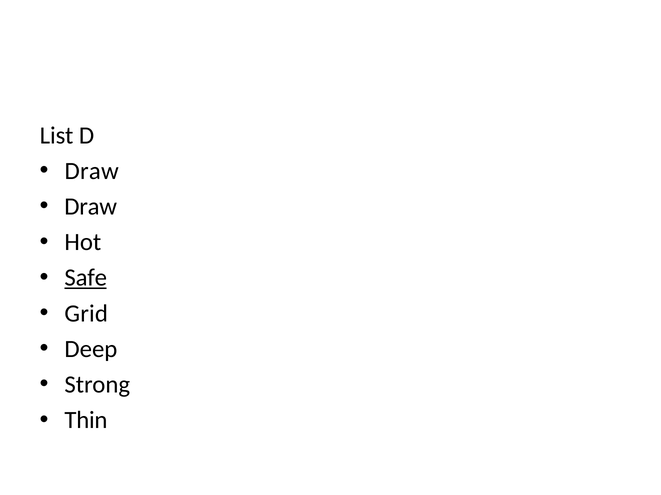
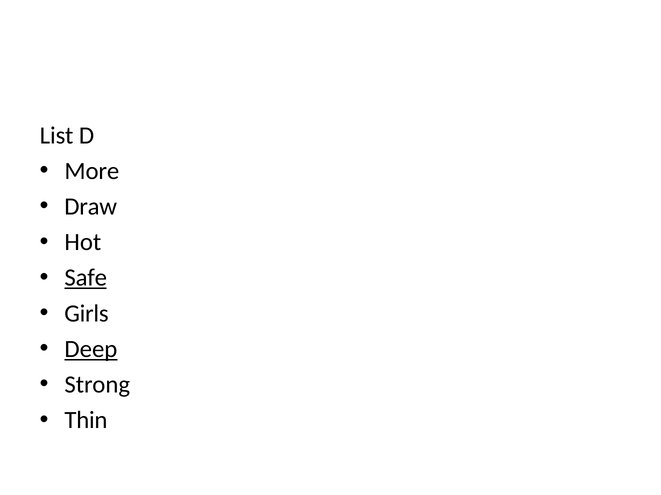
Draw: Draw -> More (92, 171)
Grid: Grid -> Girls (86, 314)
Deep underline: none -> present (91, 350)
